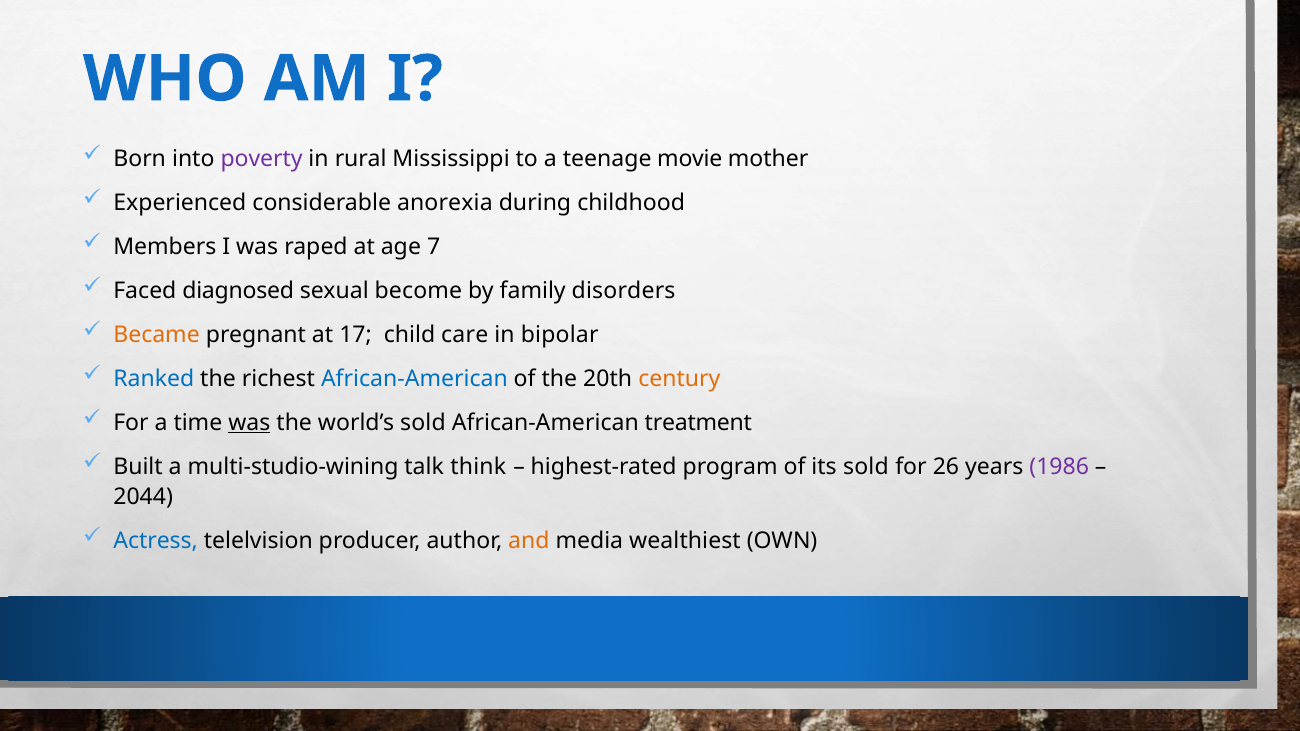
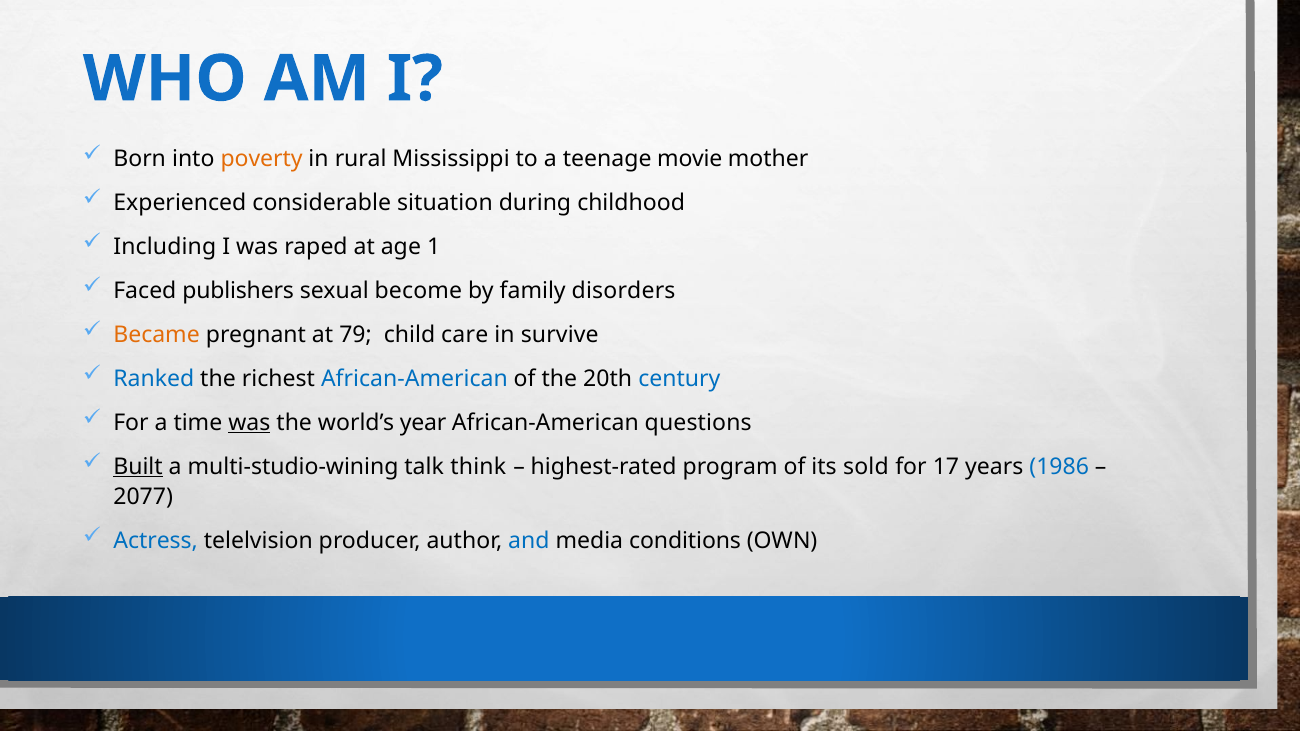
poverty colour: purple -> orange (262, 159)
anorexia: anorexia -> situation (445, 203)
Members: Members -> Including (165, 247)
7: 7 -> 1 (434, 247)
diagnosed: diagnosed -> publishers (238, 291)
17: 17 -> 79 (356, 335)
bipolar: bipolar -> survive (560, 335)
century colour: orange -> blue (679, 379)
world’s sold: sold -> year (423, 423)
treatment: treatment -> questions (698, 423)
Built underline: none -> present (138, 467)
26: 26 -> 17 (946, 467)
1986 colour: purple -> blue (1059, 467)
2044: 2044 -> 2077 (143, 497)
and colour: orange -> blue (529, 541)
wealthiest: wealthiest -> conditions (685, 541)
